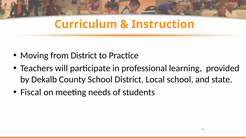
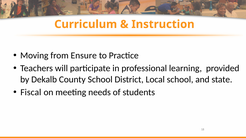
from District: District -> Ensure (84, 56)
